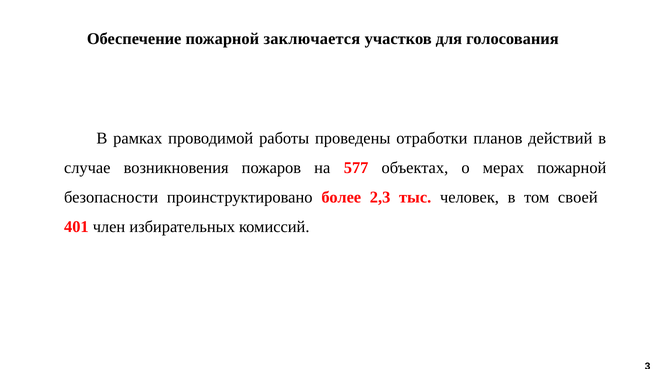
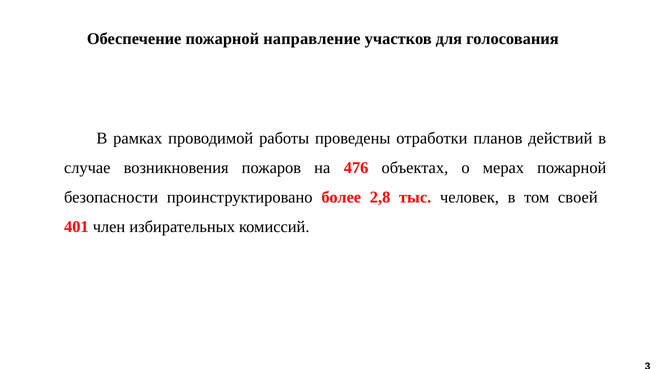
заключается: заключается -> направление (312, 39)
577: 577 -> 476 (356, 168)
2,3: 2,3 -> 2,8 (380, 198)
